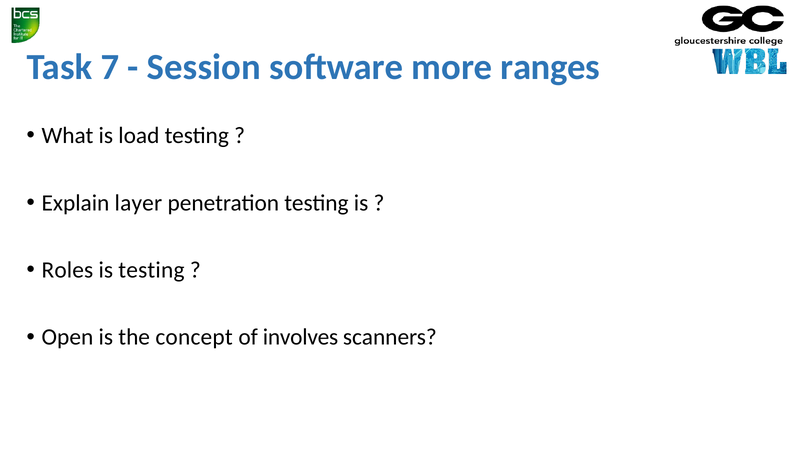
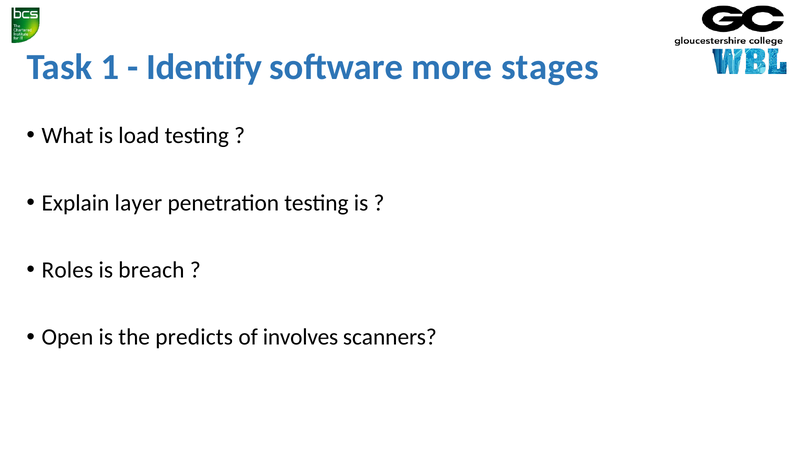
7: 7 -> 1 (110, 67)
Session: Session -> Identify (204, 67)
ranges: ranges -> stages (550, 67)
is testing: testing -> breach (151, 270)
concept: concept -> predicts (194, 337)
